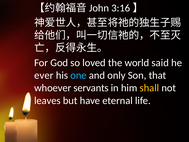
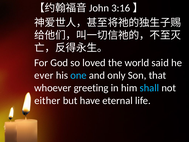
servants: servants -> greeting (91, 88)
shall colour: yellow -> light blue (149, 88)
leaves: leaves -> either (47, 100)
